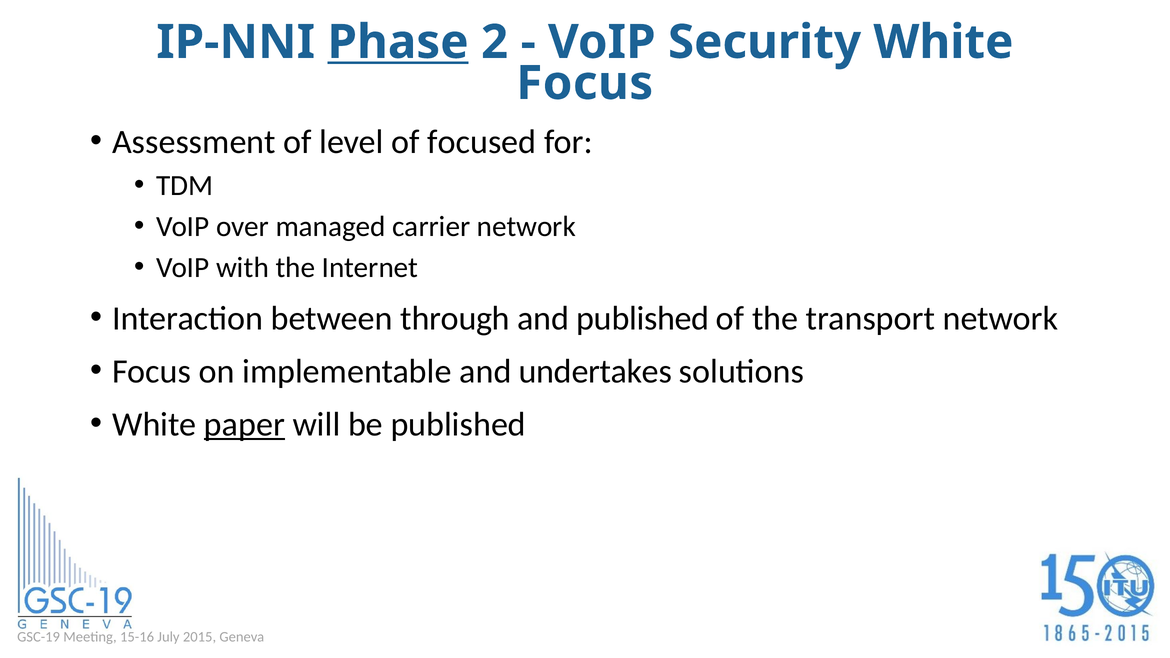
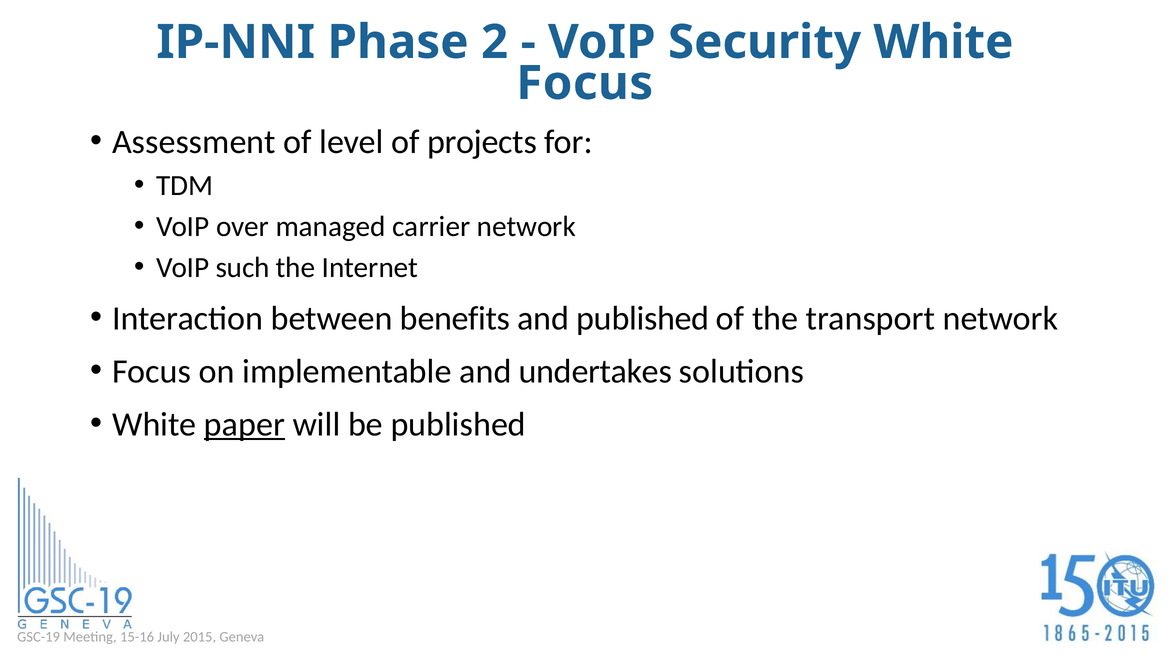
Phase underline: present -> none (398, 42)
focused: focused -> projects (482, 142)
with: with -> such (243, 268)
through: through -> benefits (455, 318)
